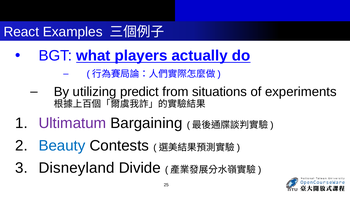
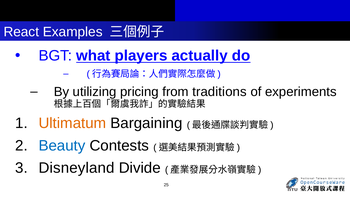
predict: predict -> pricing (139, 92)
situations: situations -> traditions (219, 92)
Ultimatum colour: purple -> orange (72, 123)
